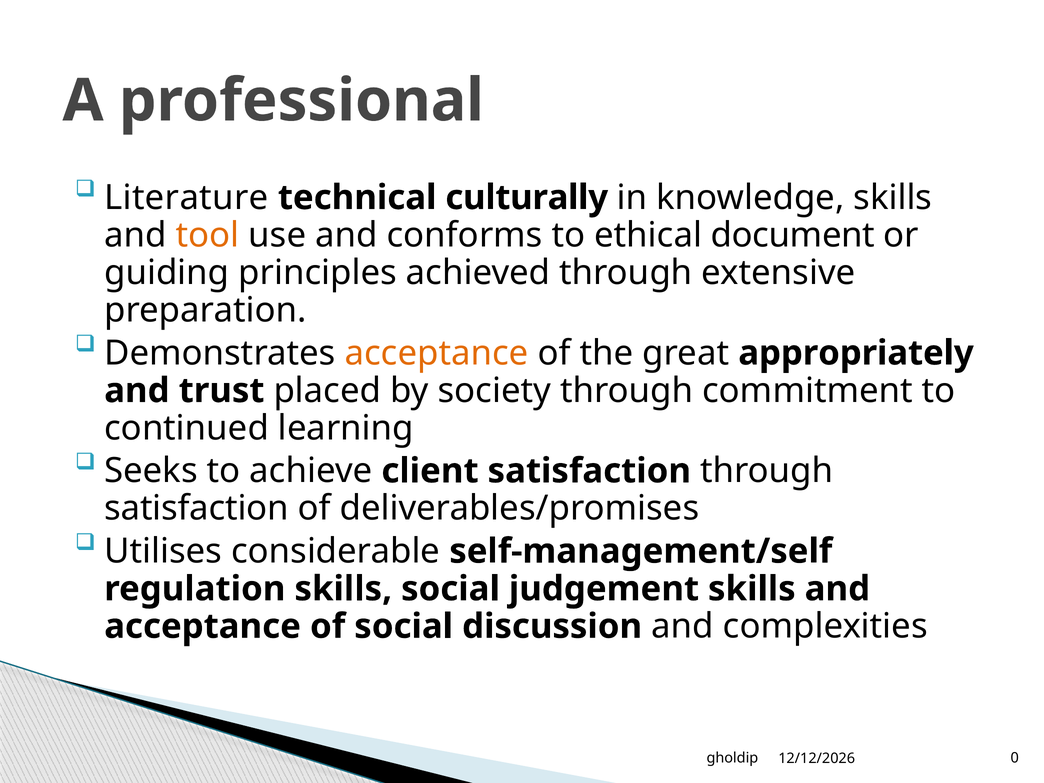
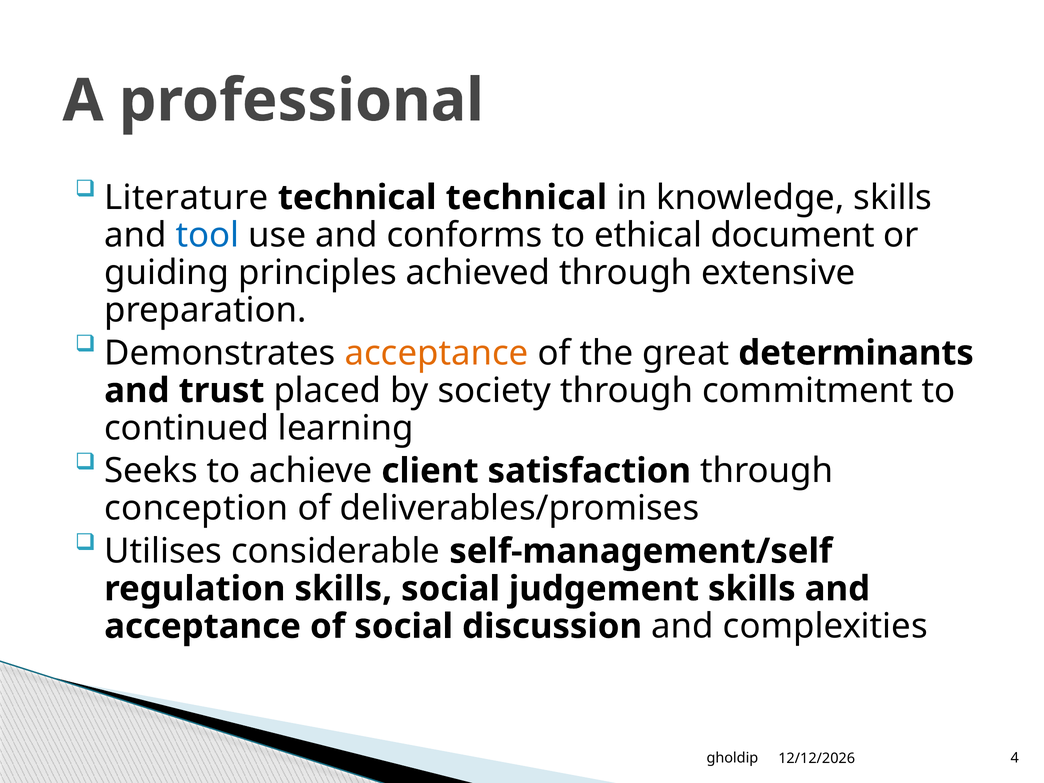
technical culturally: culturally -> technical (526, 198)
tool colour: orange -> blue (207, 235)
appropriately: appropriately -> determinants (856, 353)
satisfaction: satisfaction -> conception (196, 508)
0: 0 -> 4 (1015, 758)
